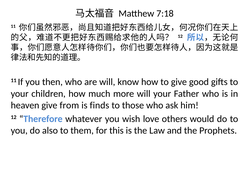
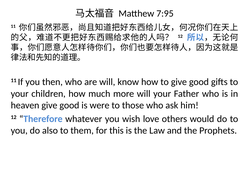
7:18: 7:18 -> 7:95 (165, 14)
heaven give from: from -> good (69, 105)
finds: finds -> were (100, 105)
